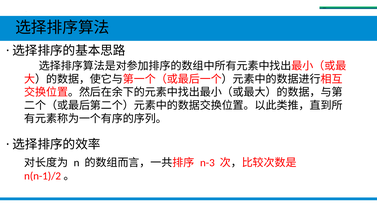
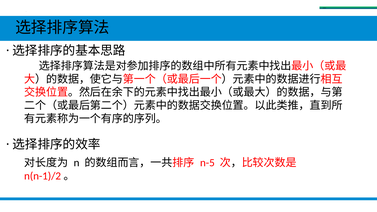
n-3: n-3 -> n-5 (207, 163)
